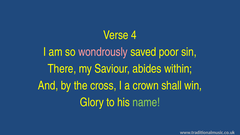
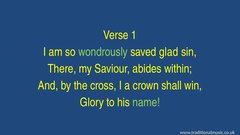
4: 4 -> 1 (134, 35)
wondrously colour: pink -> light green (103, 52)
poor: poor -> glad (169, 52)
